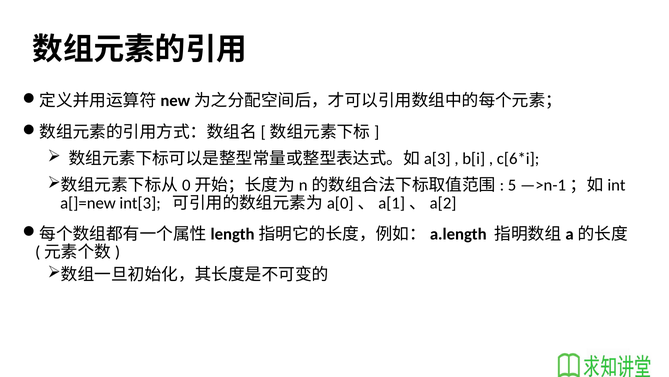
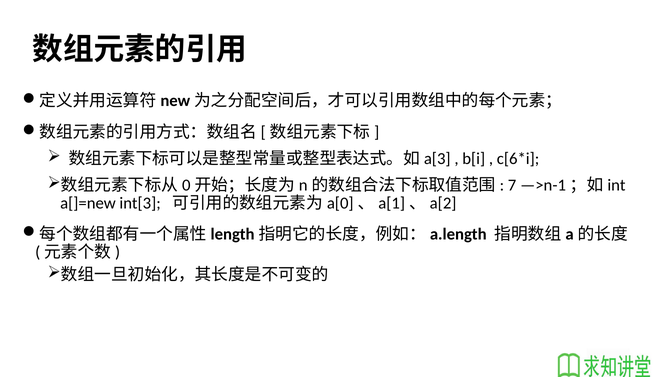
5: 5 -> 7 (512, 185)
